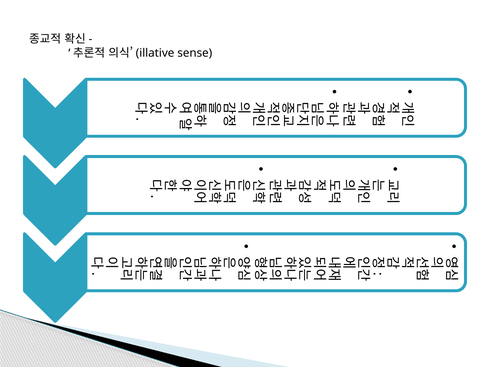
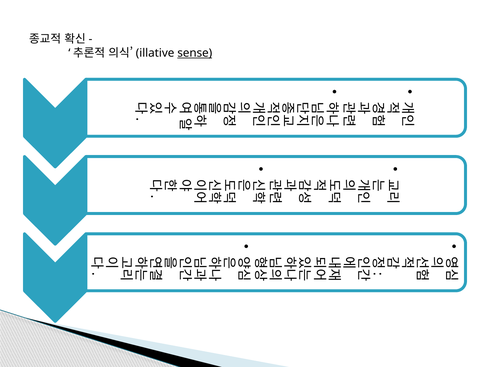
sense underline: none -> present (195, 53)
